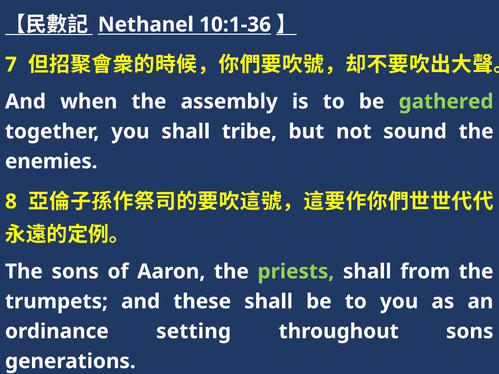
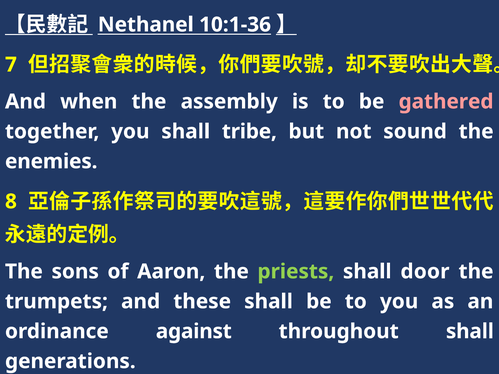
gathered colour: light green -> pink (446, 102)
from: from -> door (425, 272)
setting: setting -> against (194, 332)
throughout sons: sons -> shall (470, 332)
